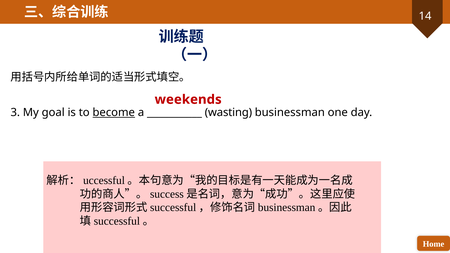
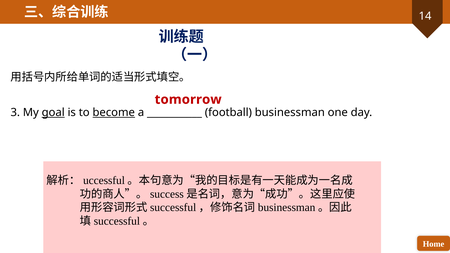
weekends: weekends -> tomorrow (188, 100)
goal underline: none -> present (53, 112)
wasting: wasting -> football (228, 112)
